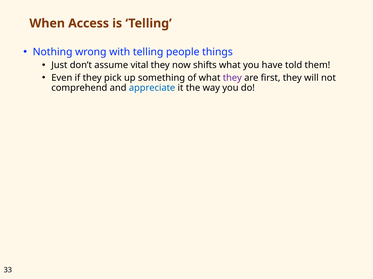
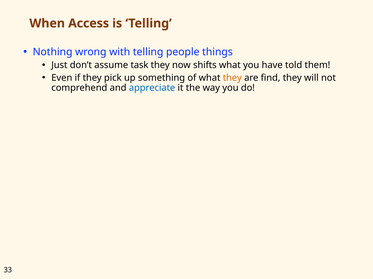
vital: vital -> task (139, 65)
they colour: purple -> orange (232, 78)
first: first -> find (271, 78)
